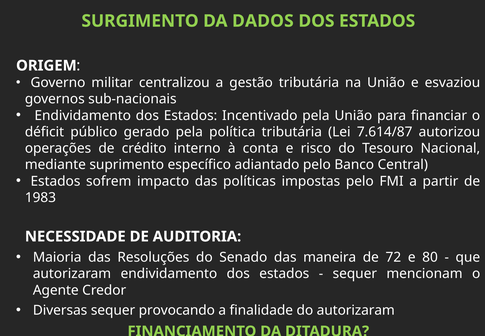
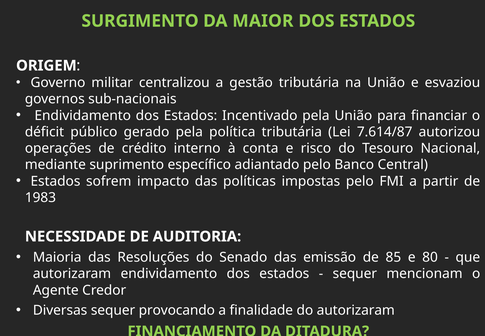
DADOS: DADOS -> MAIOR (263, 21)
maneira: maneira -> emissão (330, 257)
72: 72 -> 85 (393, 257)
